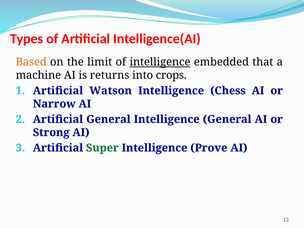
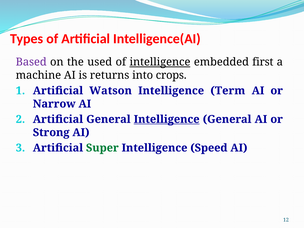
Based colour: orange -> purple (31, 62)
limit: limit -> used (100, 62)
that: that -> first (263, 62)
Chess: Chess -> Term (228, 91)
Intelligence underline: none -> present (167, 119)
Prove: Prove -> Speed (209, 148)
